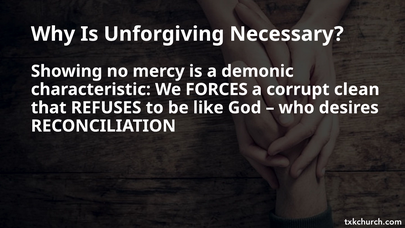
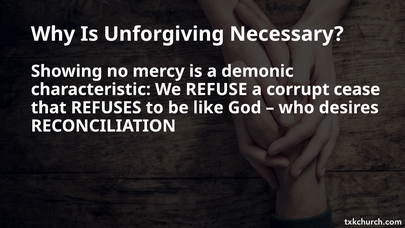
FORCES: FORCES -> REFUSE (216, 89)
clean: clean -> cease (357, 89)
